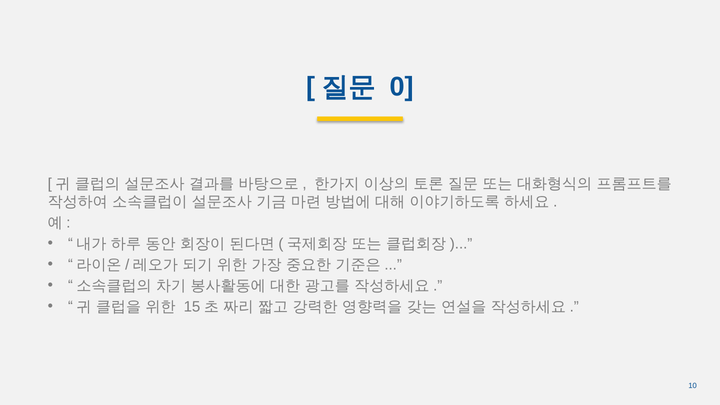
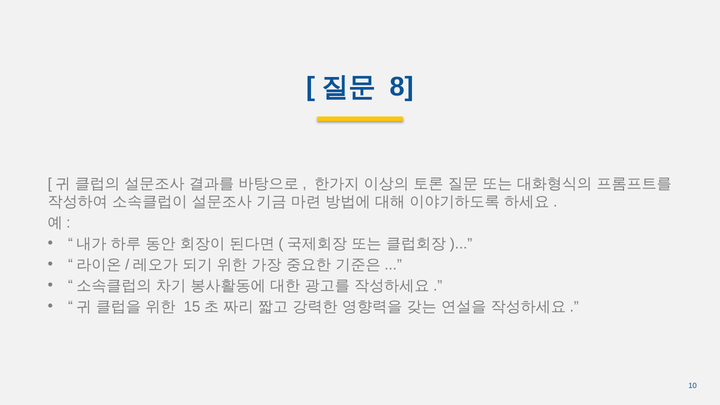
0: 0 -> 8 (402, 87)
